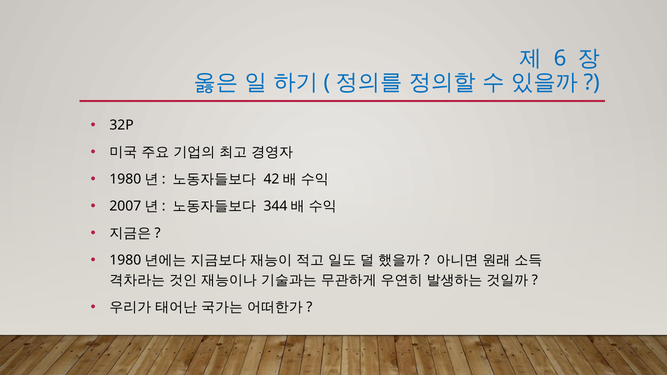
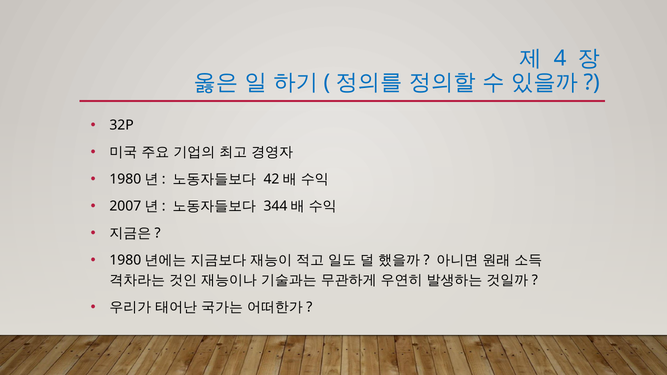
6: 6 -> 4 (560, 58)
